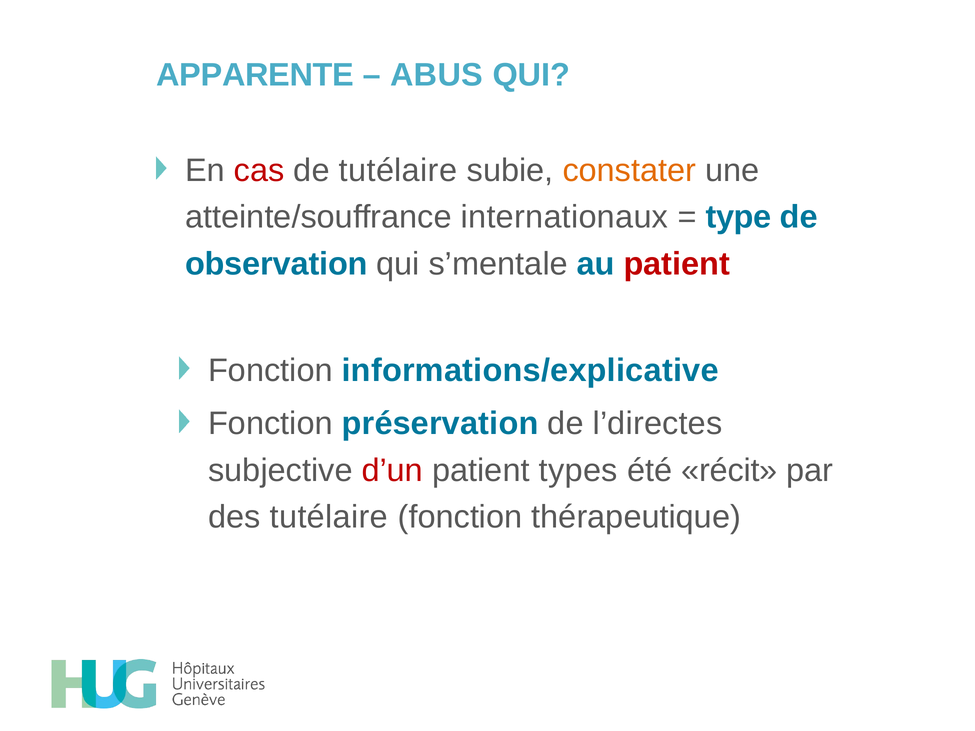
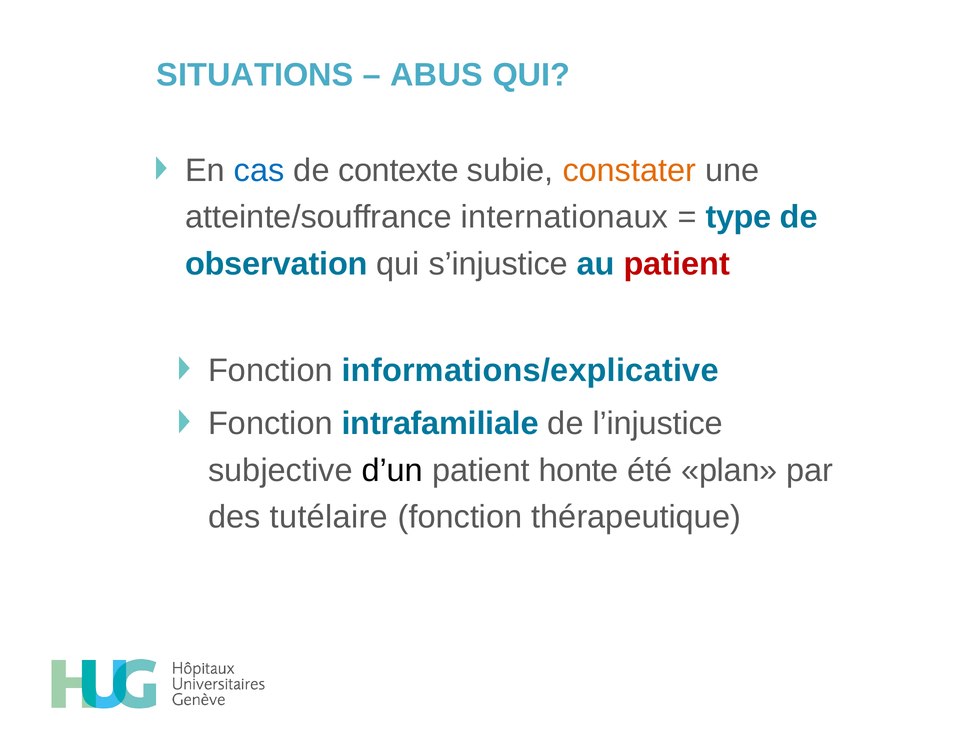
APPARENTE: APPARENTE -> SITUATIONS (255, 75)
cas colour: red -> blue (259, 170)
de tutélaire: tutélaire -> contexte (398, 170)
s’mentale: s’mentale -> s’injustice (498, 264)
préservation: préservation -> intrafamiliale (440, 424)
l’directes: l’directes -> l’injustice (658, 424)
d’un colour: red -> black (392, 471)
types: types -> honte (579, 471)
récit: récit -> plan (729, 471)
